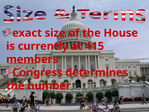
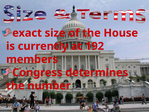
415: 415 -> 192 (95, 46)
